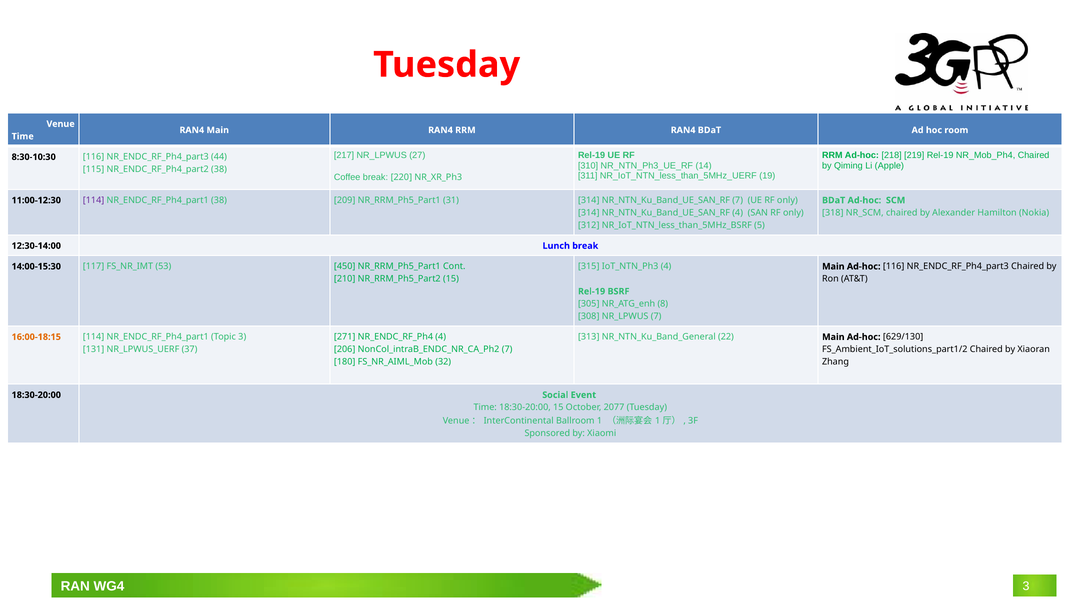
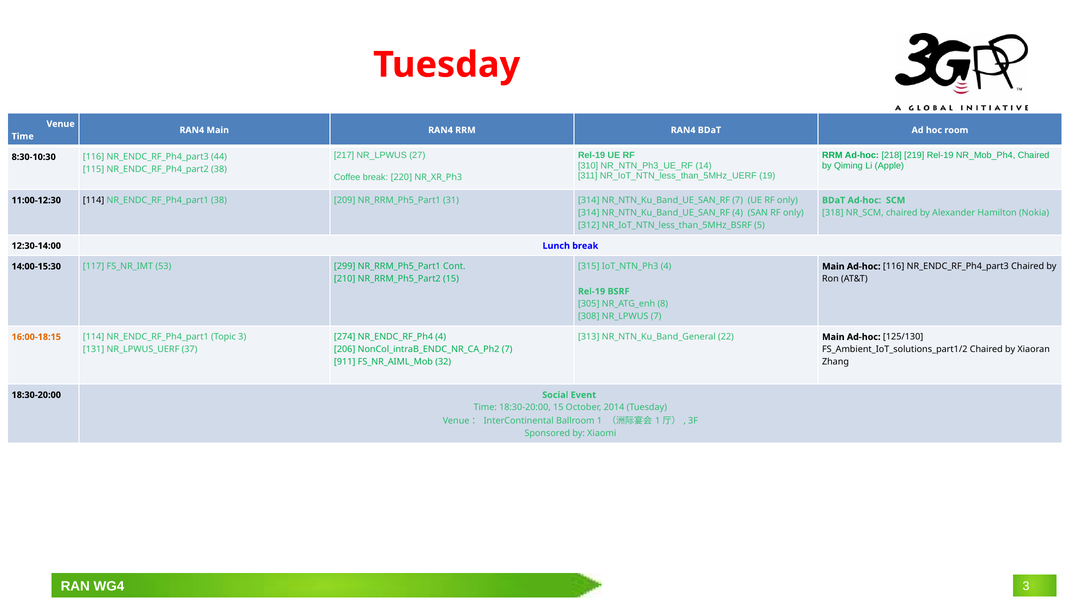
114 colour: purple -> black (94, 200)
450: 450 -> 299 (345, 266)
271: 271 -> 274 (345, 337)
629/130: 629/130 -> 125/130 (903, 337)
180: 180 -> 911 (345, 362)
2077: 2077 -> 2014 (614, 407)
